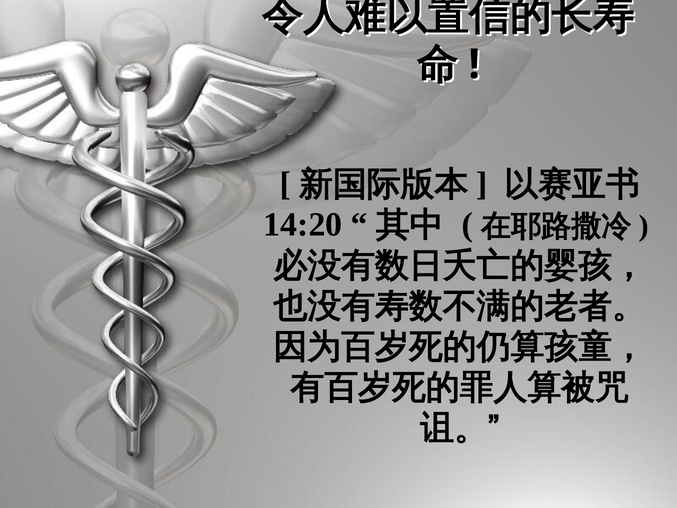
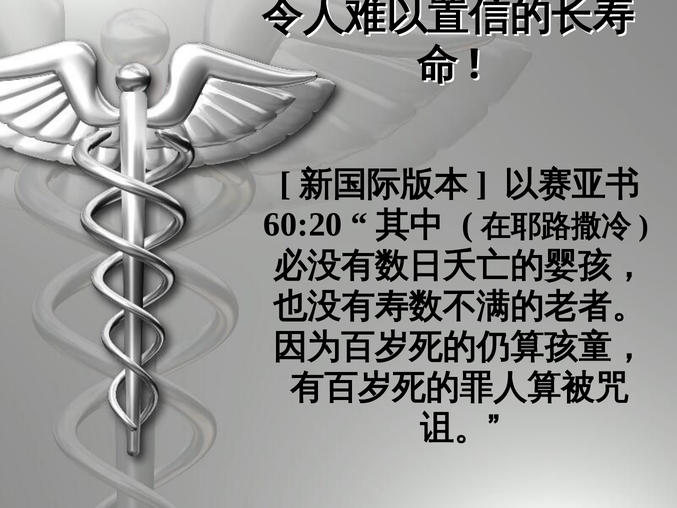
14:20: 14:20 -> 60:20 (303, 225)
